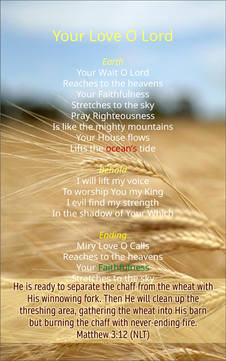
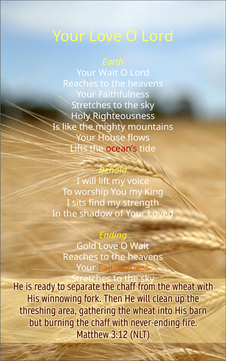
Pray: Pray -> Holy (81, 116)
evil: evil -> sits (79, 203)
Which: Which -> Loved (161, 214)
Miry: Miry -> Gold (86, 246)
O Calls: Calls -> Wait (140, 246)
Faithfulness colour: green -> orange (124, 268)
